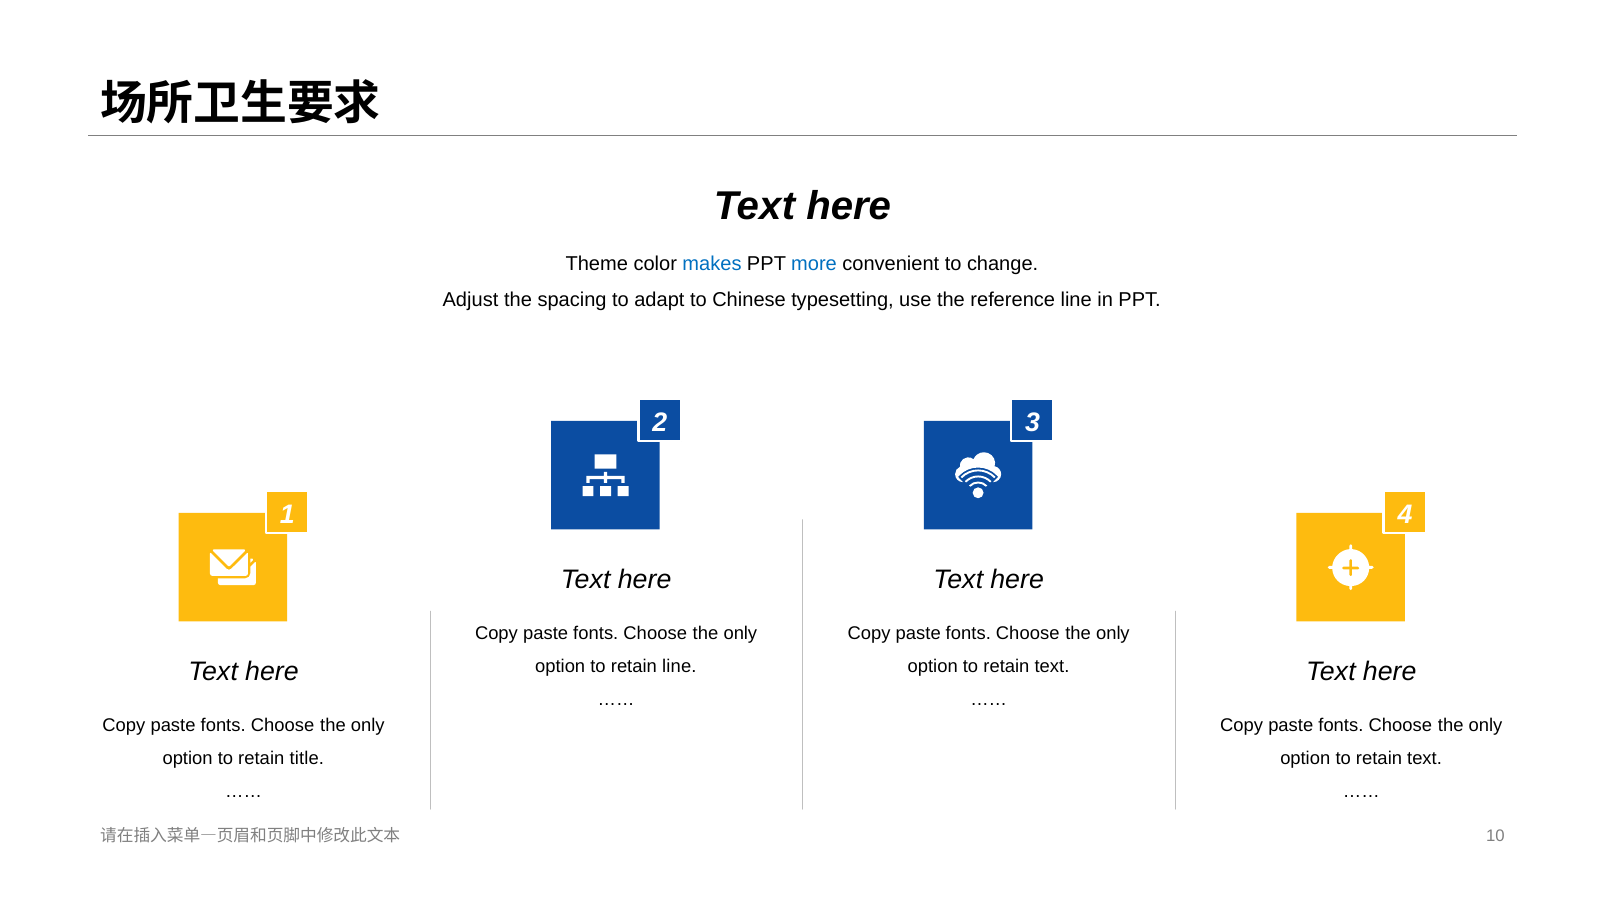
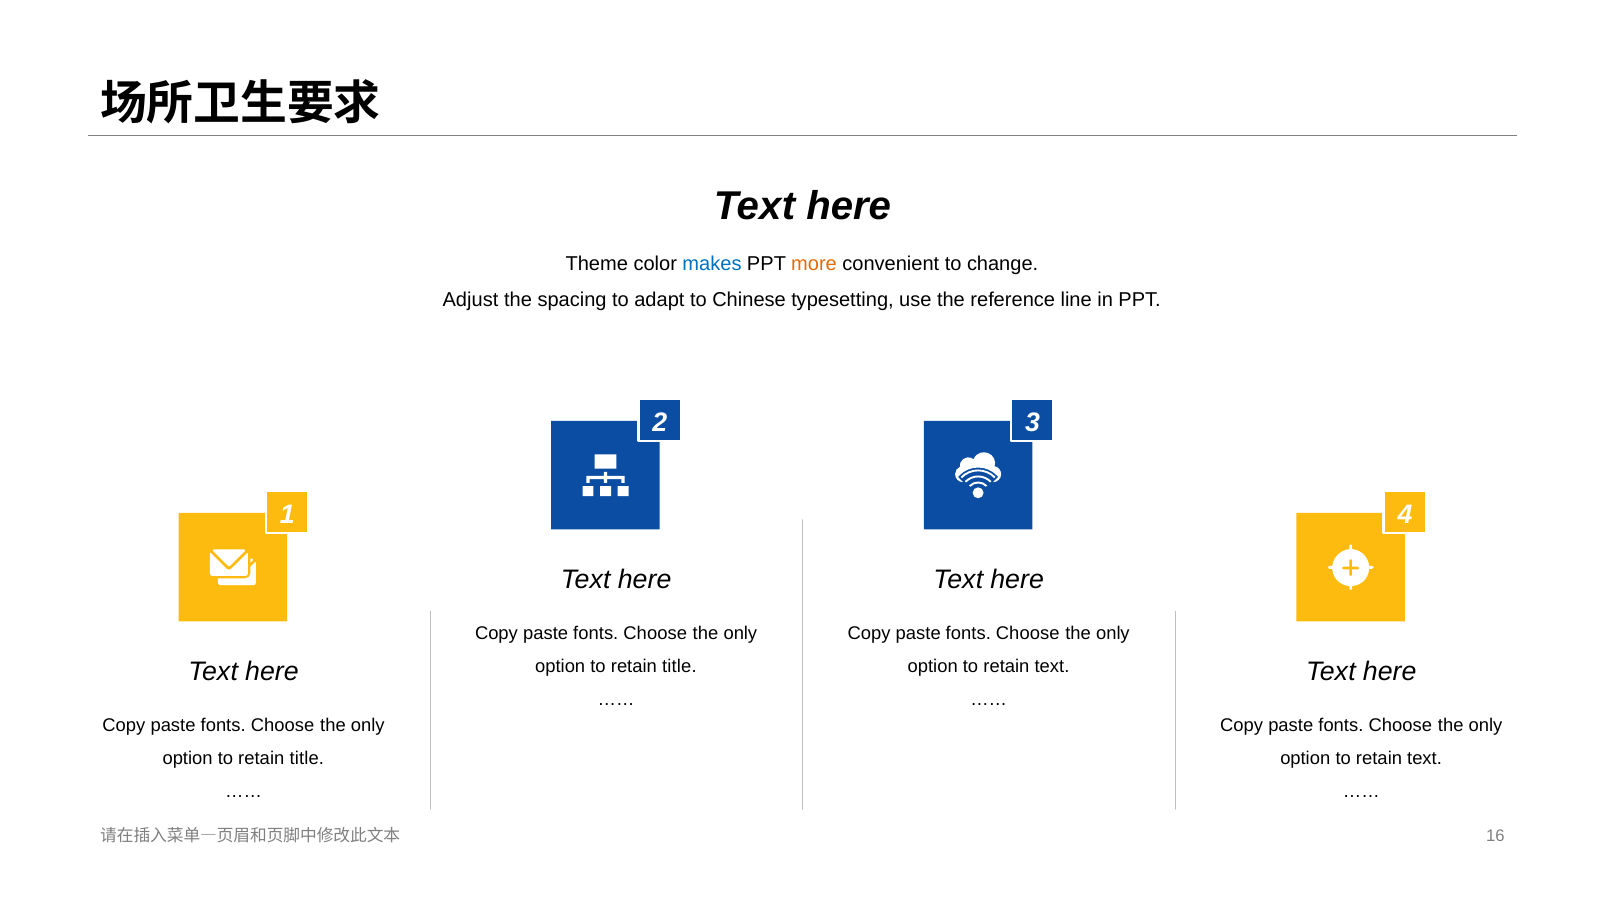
more colour: blue -> orange (814, 264)
line: line -> title (679, 666)
10: 10 -> 16 (1495, 836)
